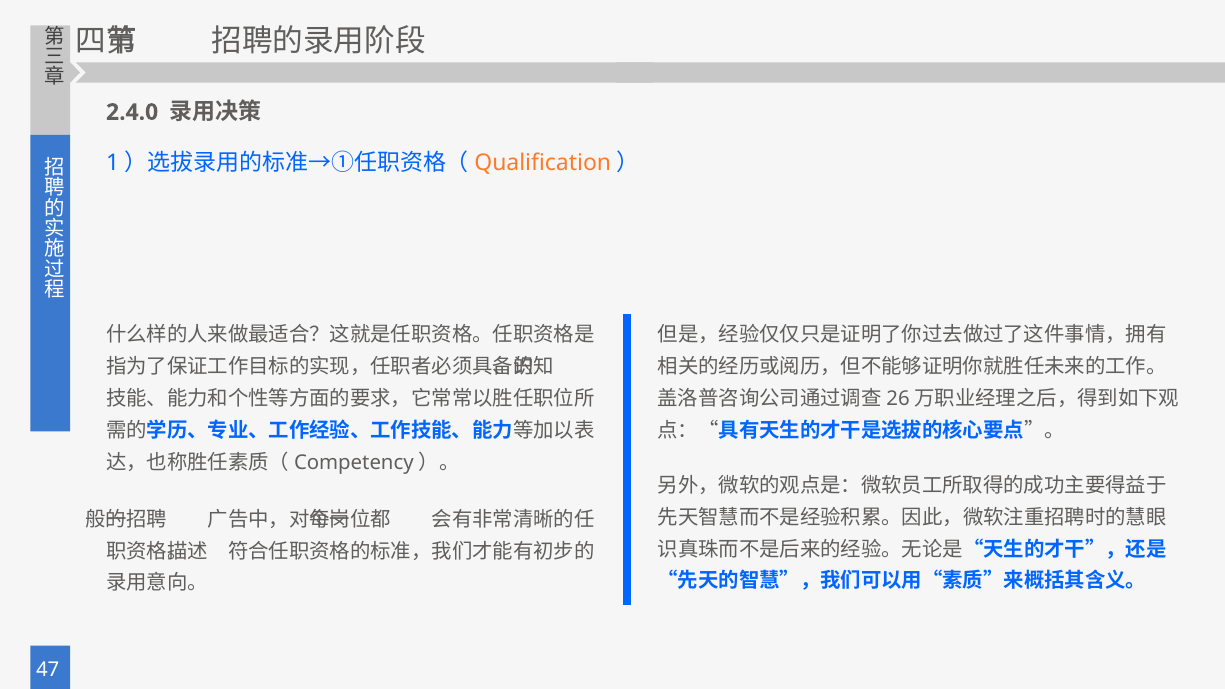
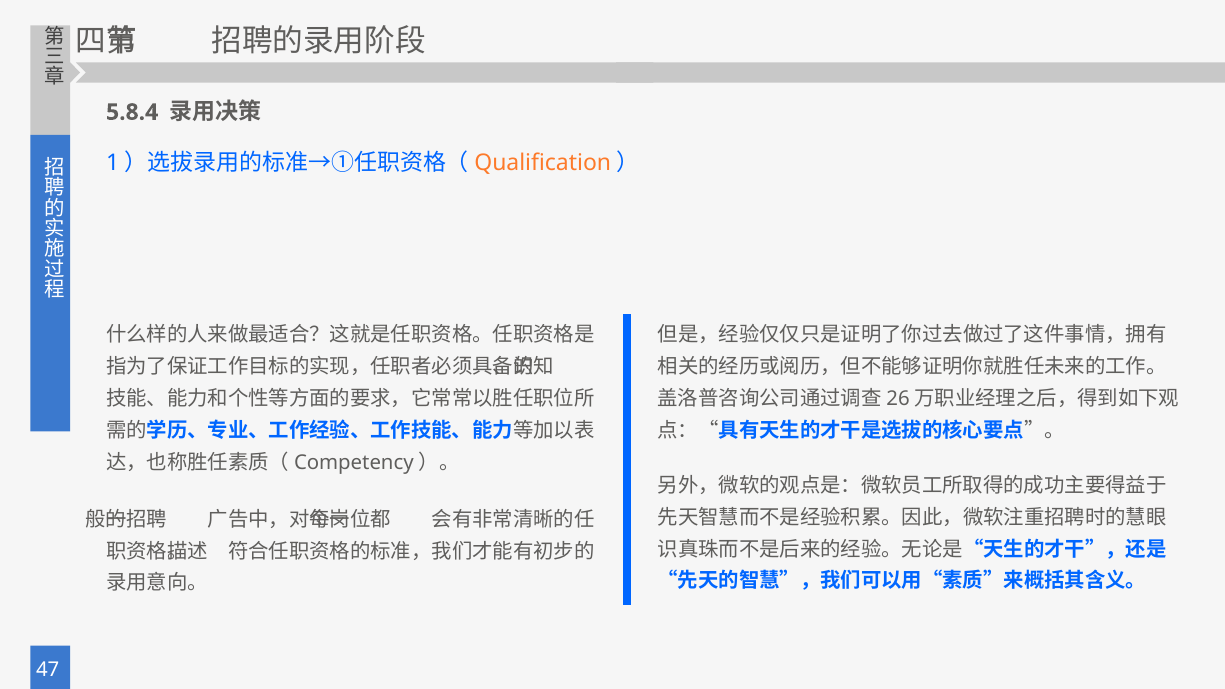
2.4.0: 2.4.0 -> 5.8.4 (132, 112)
